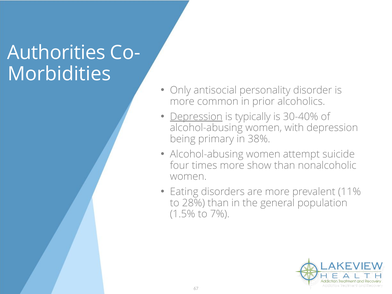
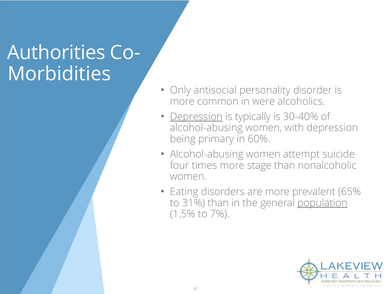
prior: prior -> were (264, 101)
38%: 38% -> 60% (259, 139)
show: show -> stage (259, 165)
11%: 11% -> 65% (349, 192)
28%: 28% -> 31% (193, 203)
population underline: none -> present (322, 203)
